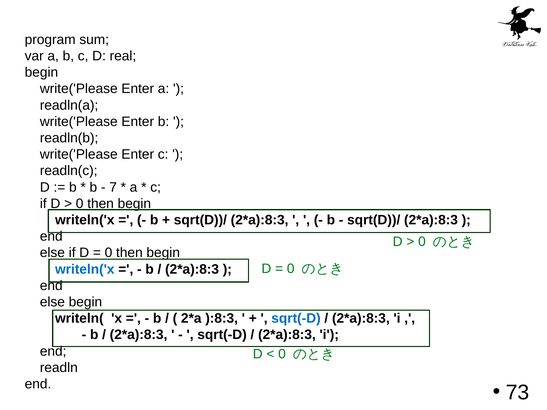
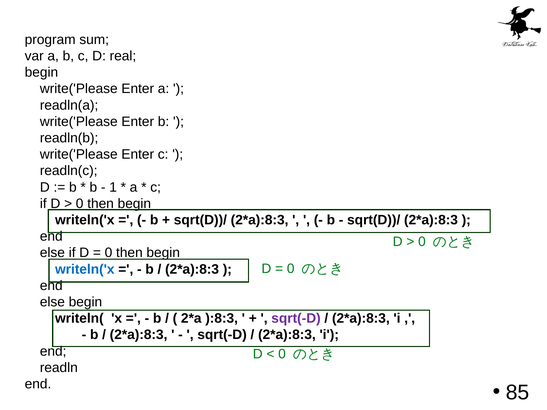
7: 7 -> 1 (113, 187)
sqrt(-D colour: blue -> purple (296, 319)
73: 73 -> 85 (518, 393)
